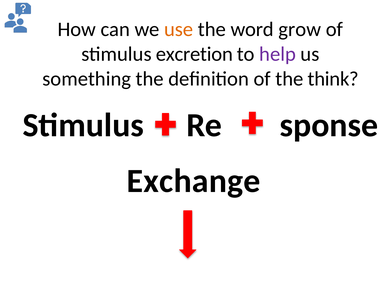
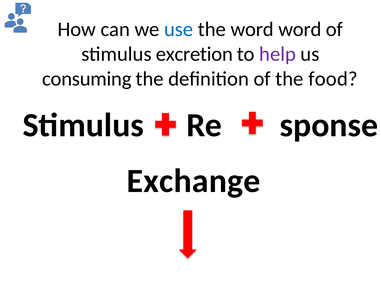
use colour: orange -> blue (179, 30)
word grow: grow -> word (300, 30)
something: something -> consuming (87, 79)
think: think -> food (333, 79)
